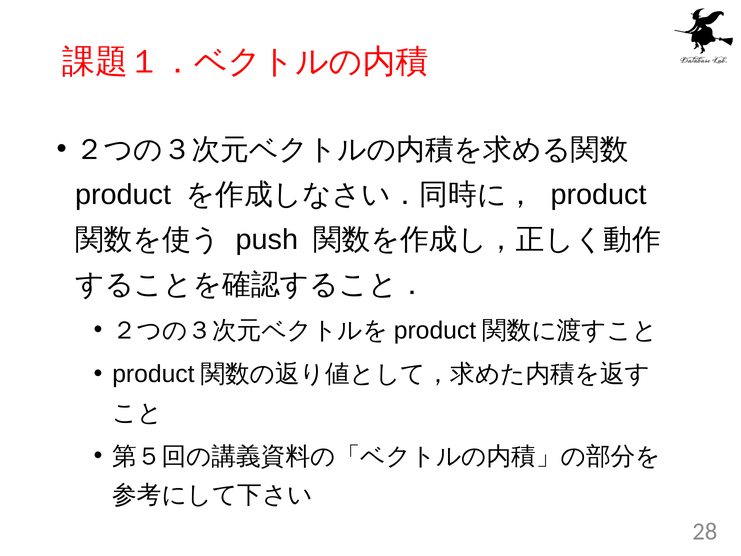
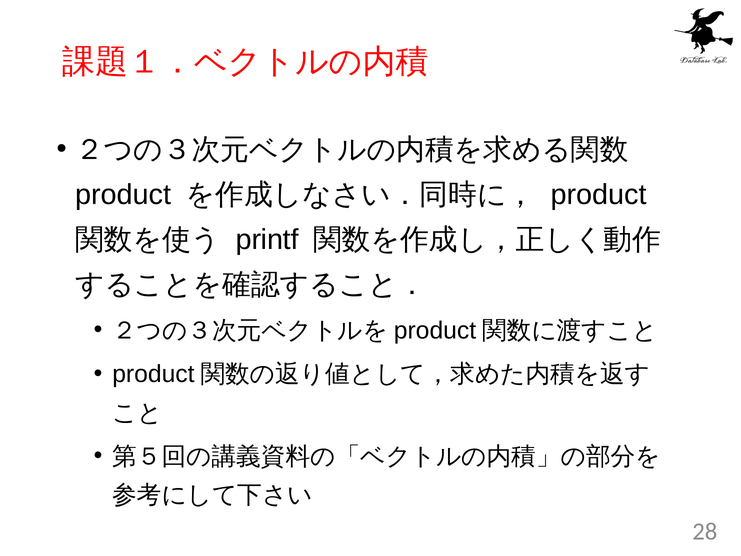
push: push -> printf (267, 240)
